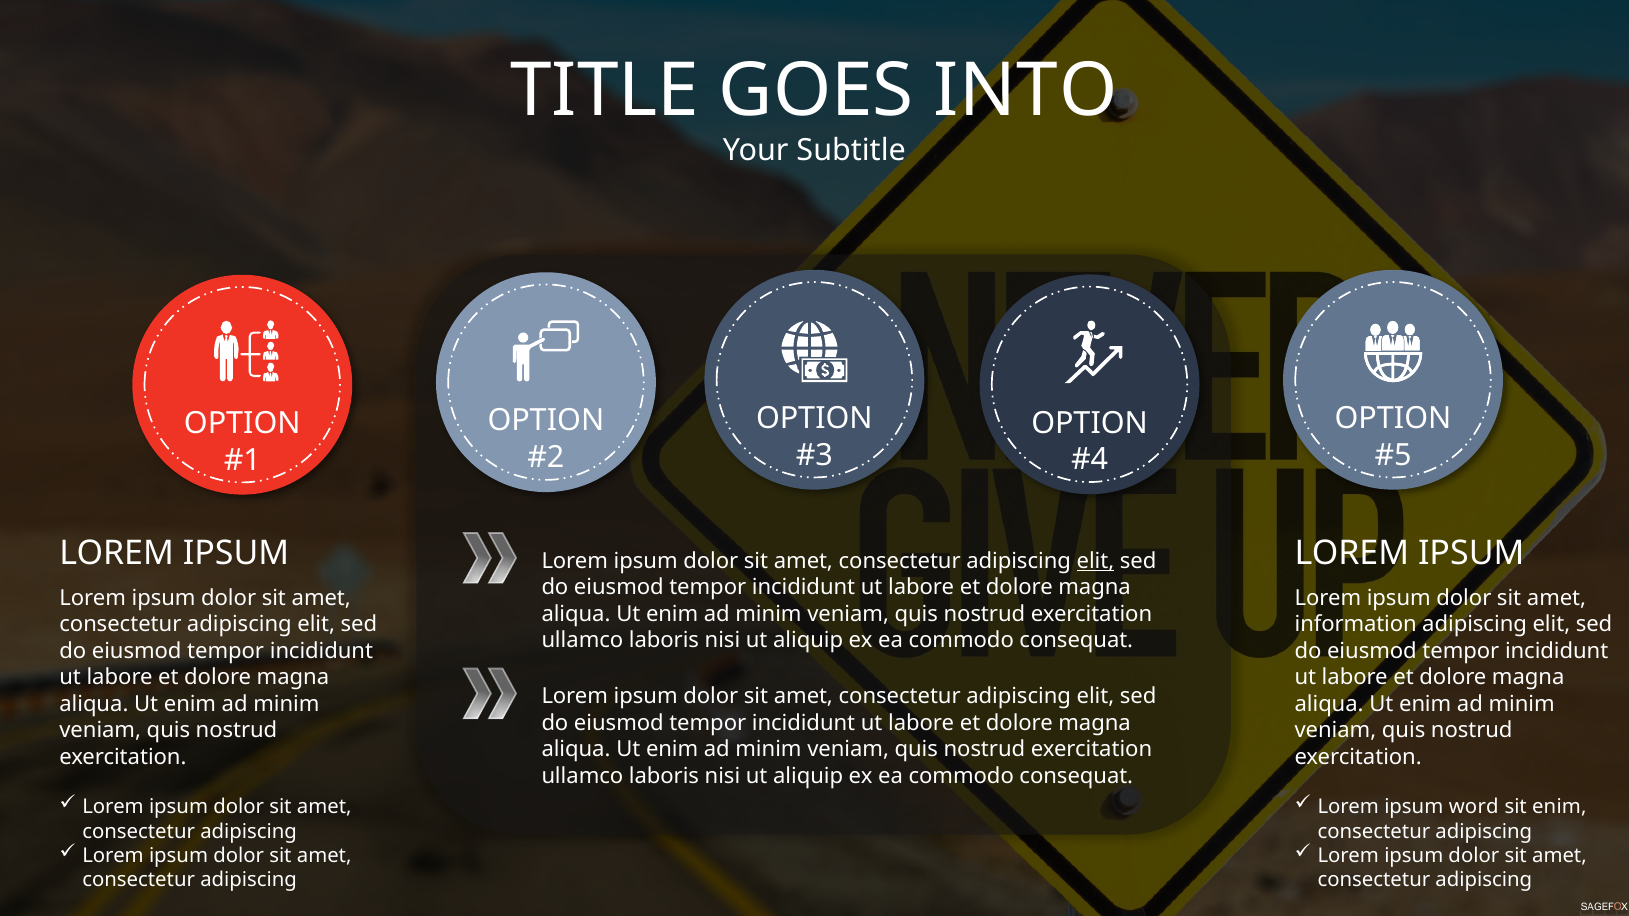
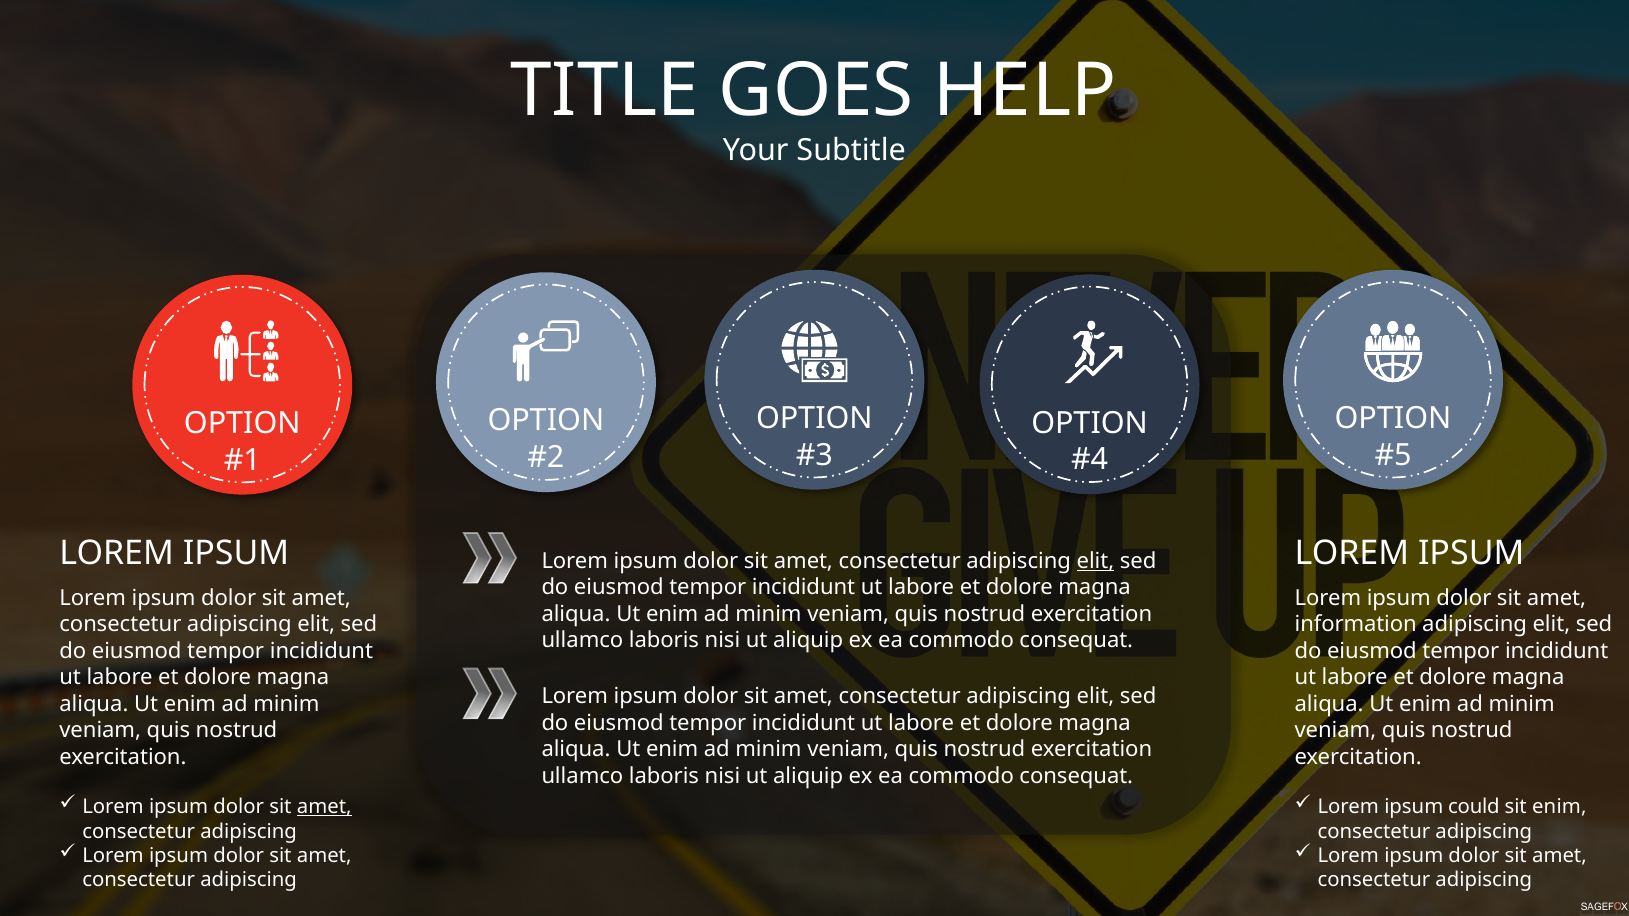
INTO: INTO -> HELP (1025, 90)
amet underline: none -> present (324, 807)
word: word -> could (1474, 807)
